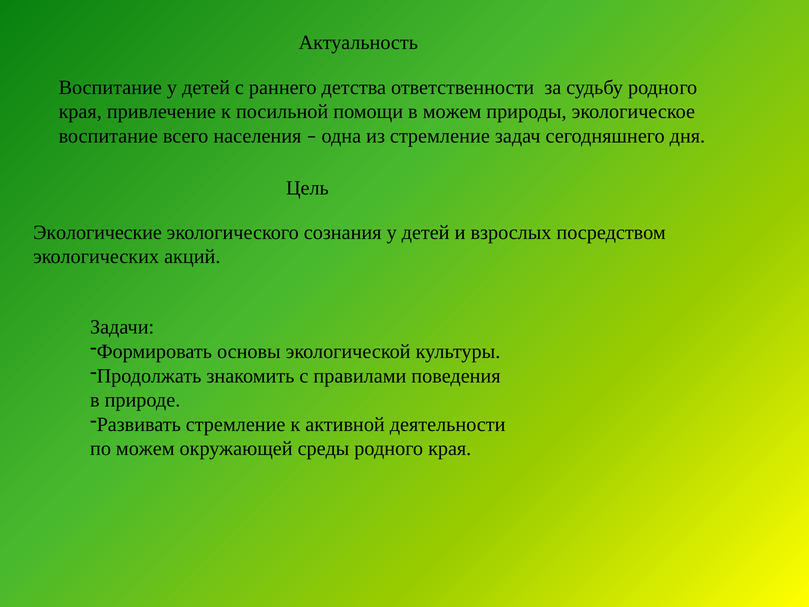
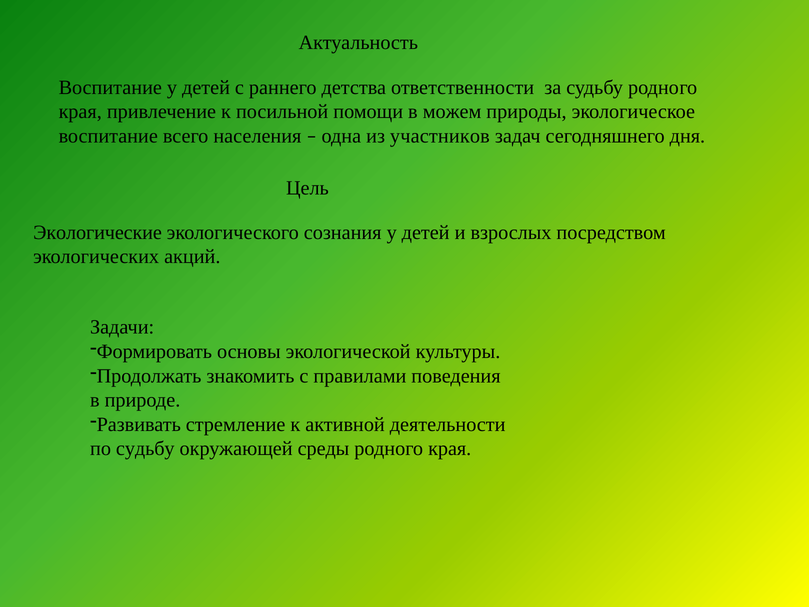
из стремление: стремление -> участников (440, 136)
по можем: можем -> судьбу (145, 449)
